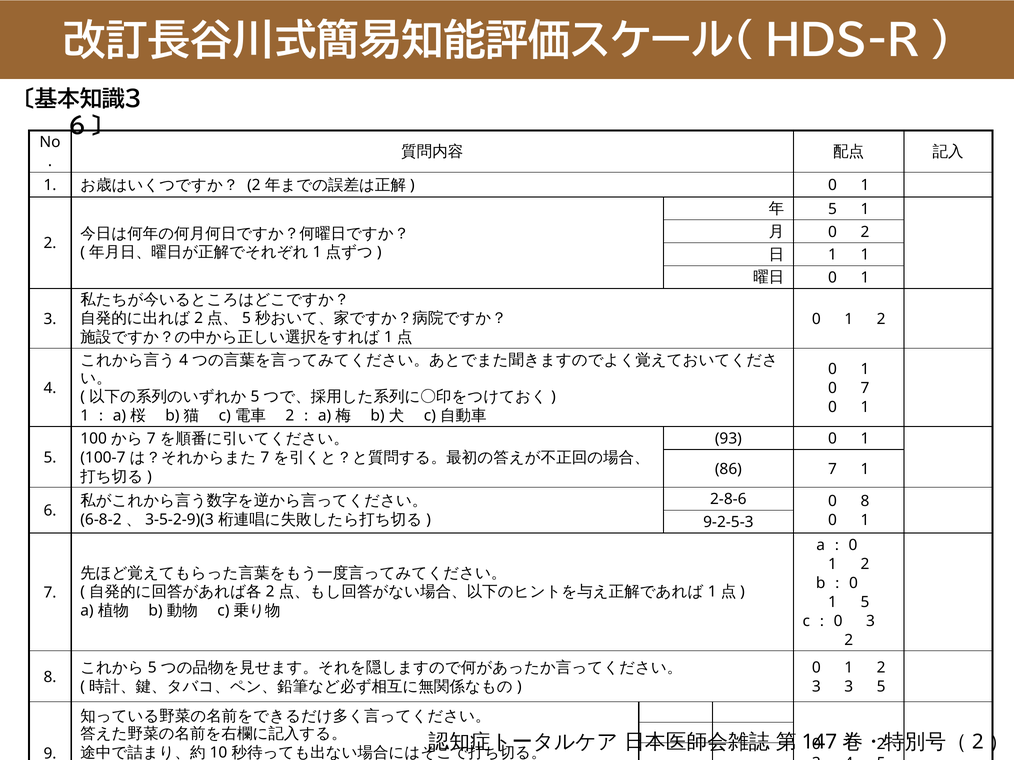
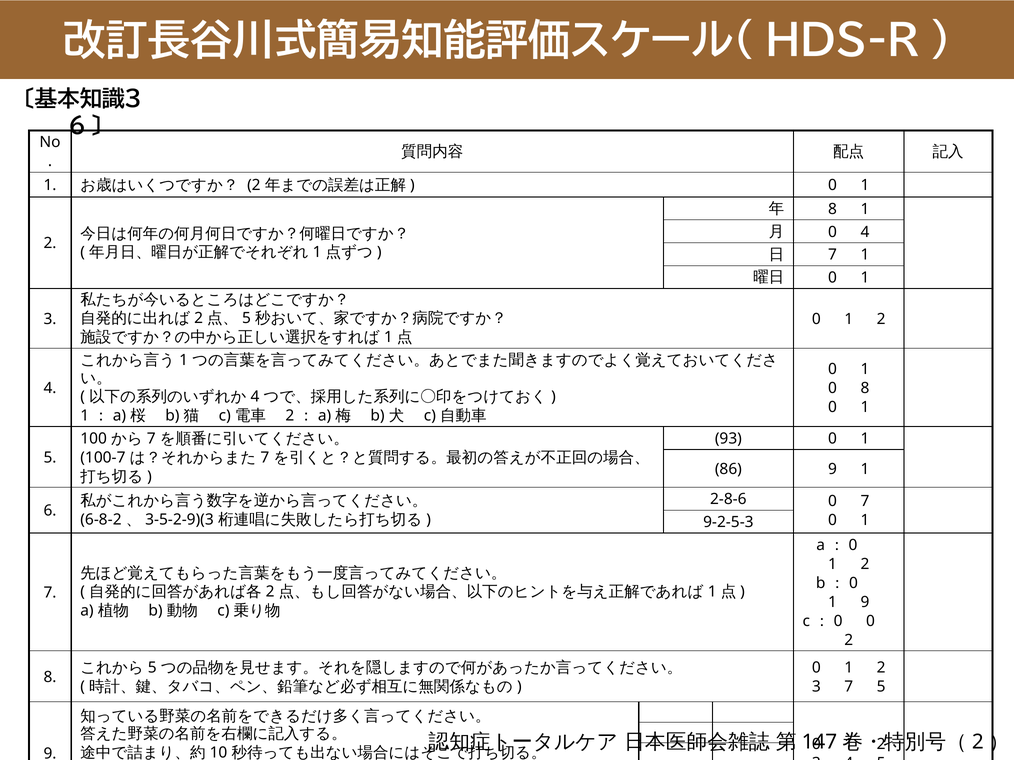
5: 5 -> 8 (833, 209)
0 2: 2 -> 4 (865, 232)
1: 1 -> 7 (833, 255)
4: 4 -> 1 (184, 360)
0 7: 7 -> 8 (865, 388)
5: 5 -> 4 (255, 397)
86 7: 7 -> 9 (833, 469)
0 8: 8 -> 7 (865, 502)
5: 5 -> 9 (865, 602)
0 3: 3 -> 0 (870, 621)
3 3: 3 -> 7 (849, 687)
